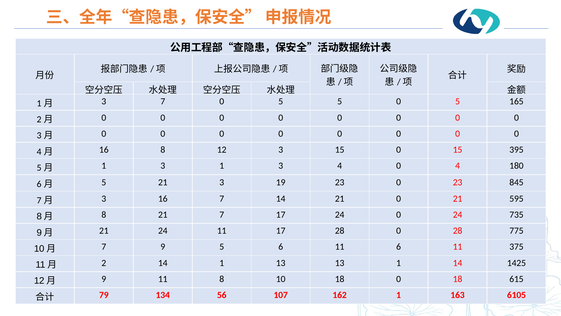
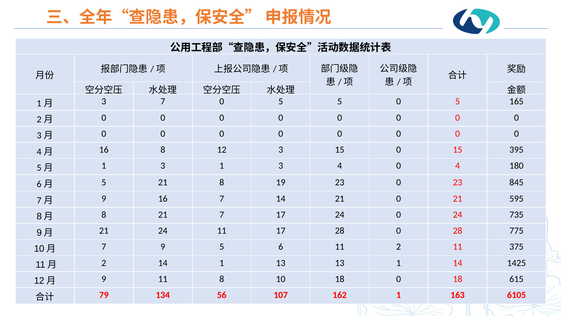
21 3: 3 -> 8 (222, 182)
3: 3 -> 9 (104, 199)
11 6: 6 -> 2 (399, 247)
